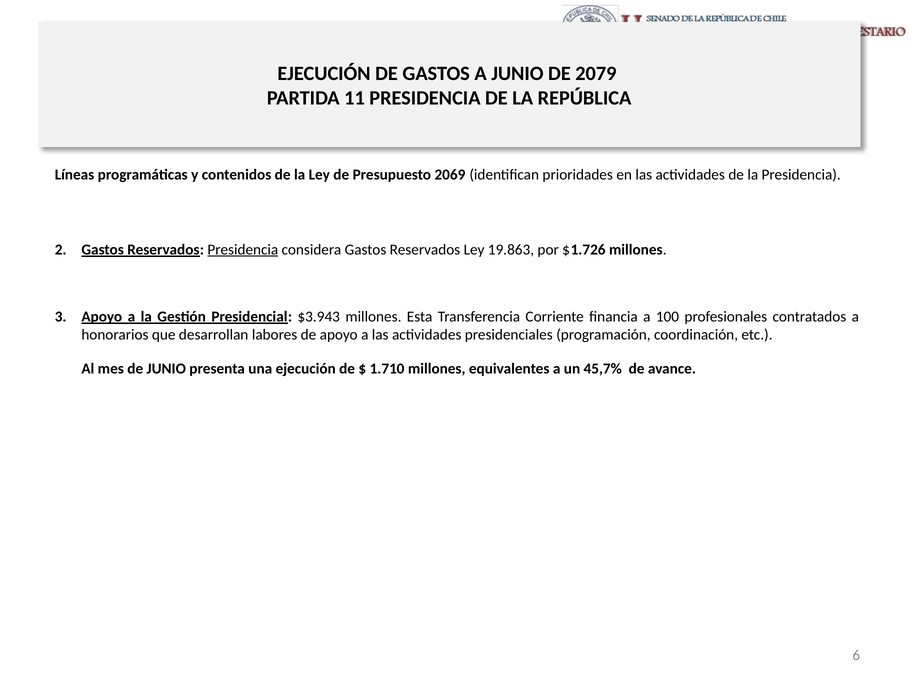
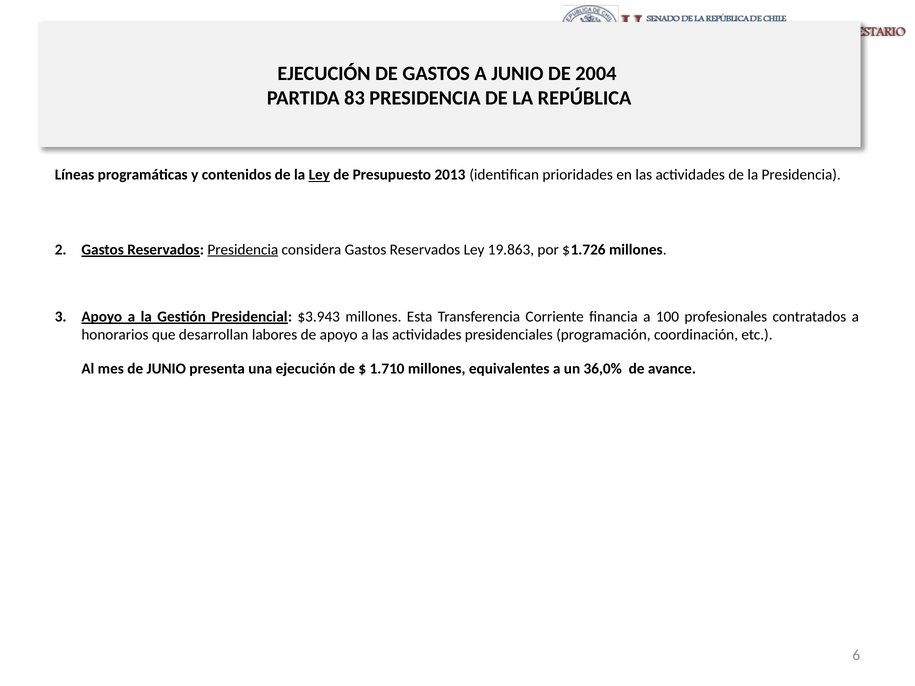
2079: 2079 -> 2004 (596, 74)
11: 11 -> 83 (355, 98)
Ley underline: none -> present (319, 175)
2069: 2069 -> 2013 (450, 175)
45,7%: 45,7% -> 36,0% (603, 369)
